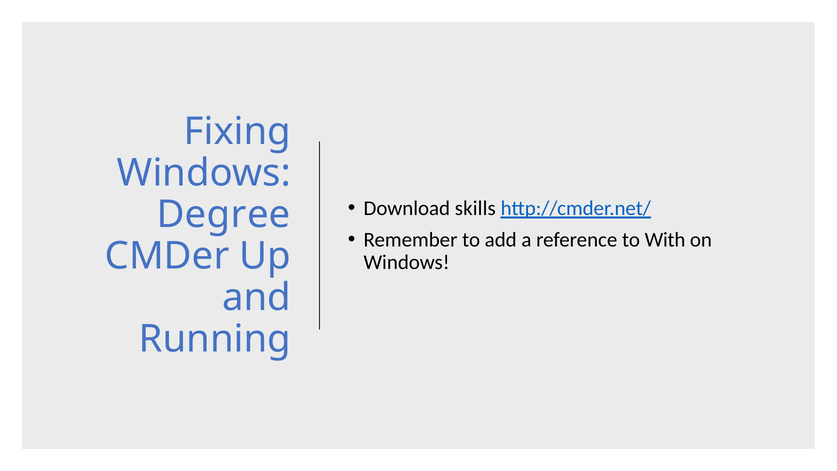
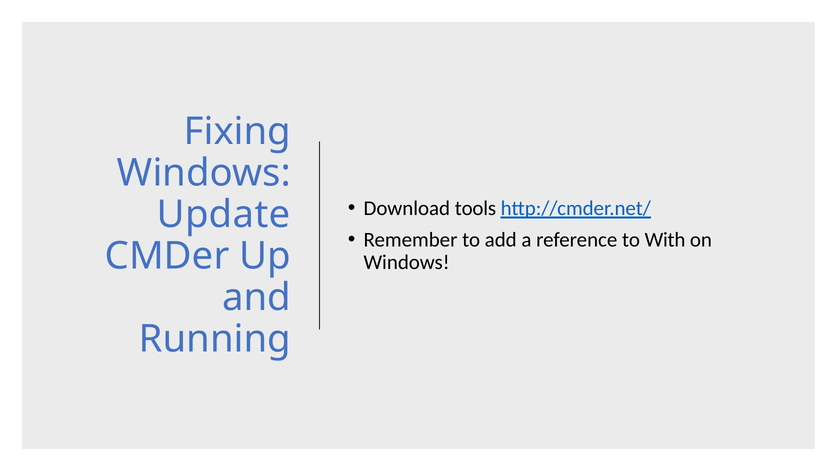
skills: skills -> tools (475, 208)
Degree: Degree -> Update (224, 214)
